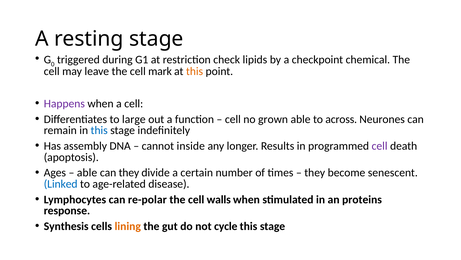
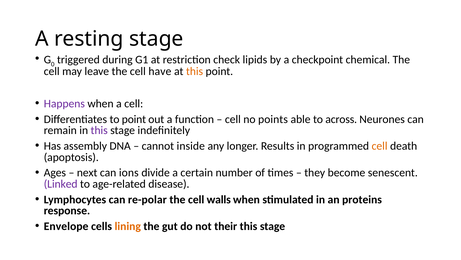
mark: mark -> have (160, 71)
to large: large -> point (134, 119)
grown: grown -> points (273, 119)
this colour: blue -> purple (99, 130)
cell colour: purple -> orange (380, 146)
able: able -> next (87, 172)
can they: they -> ions (129, 172)
Linked colour: blue -> purple (61, 184)
Synthesis: Synthesis -> Envelope (66, 226)
cycle: cycle -> their (226, 226)
